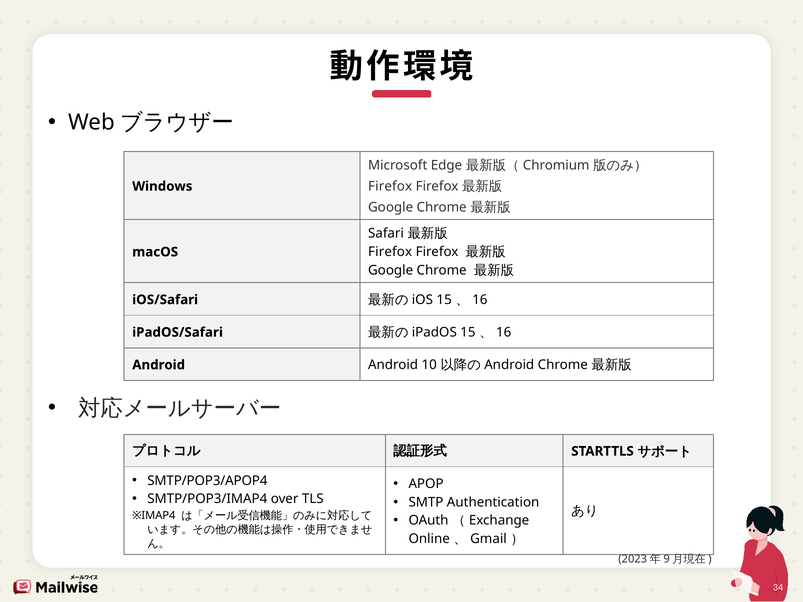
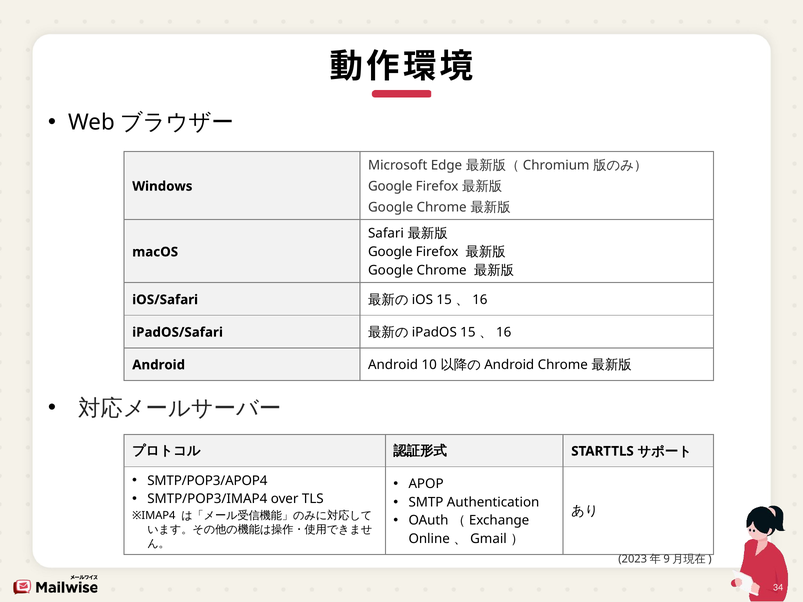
Firefox: Firefox -> Google (390, 186)
Firefox: Firefox -> Google (390, 252)
